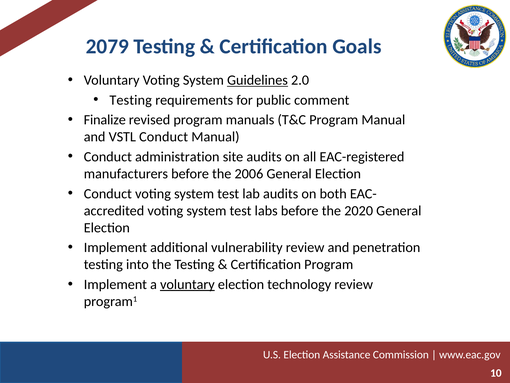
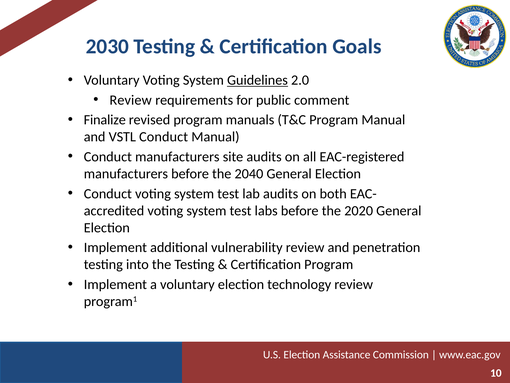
2079: 2079 -> 2030 (107, 46)
Testing: Testing -> Review (131, 100)
Conduct administration: administration -> manufacturers (177, 157)
2006: 2006 -> 2040 (249, 174)
voluntary underline: present -> none (187, 284)
